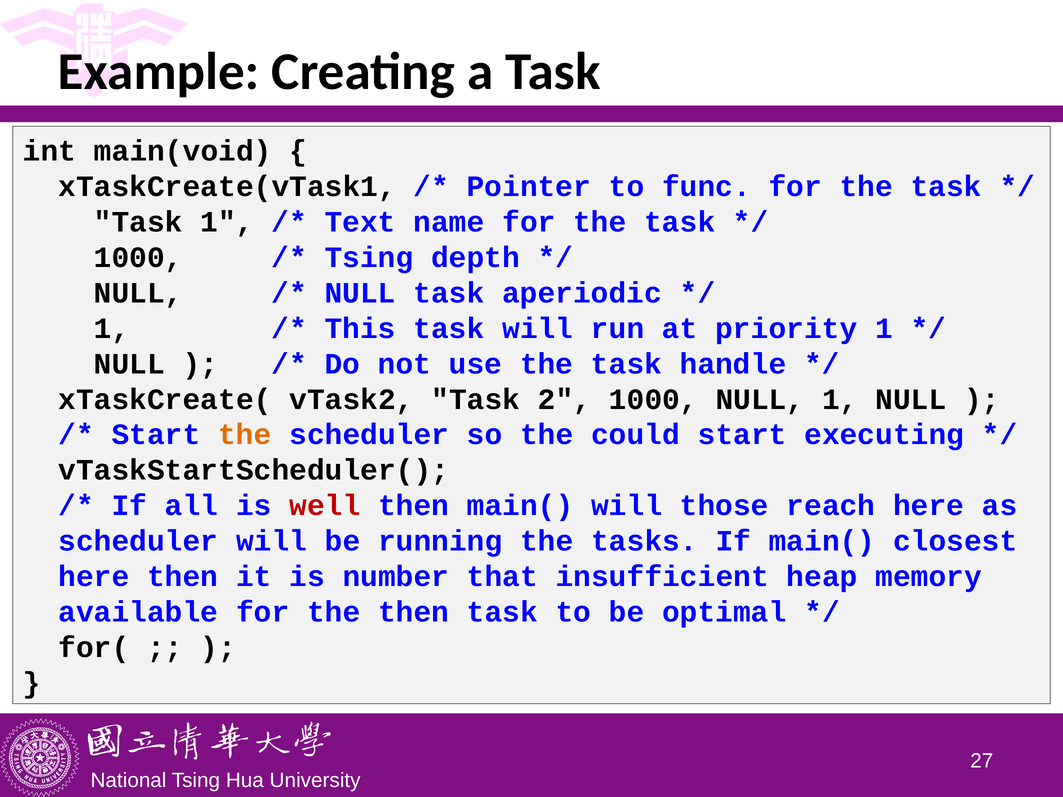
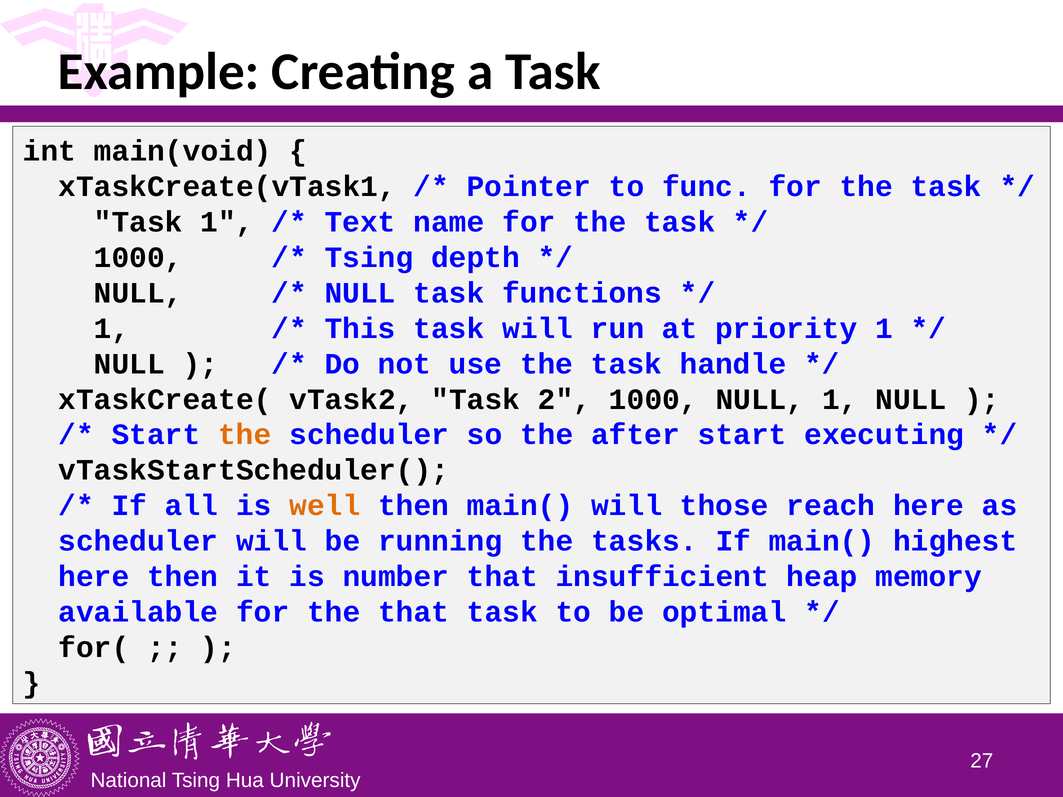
aperiodic: aperiodic -> functions (582, 293)
could: could -> after (636, 435)
well colour: red -> orange (325, 506)
closest: closest -> highest (955, 541)
the then: then -> that (414, 612)
